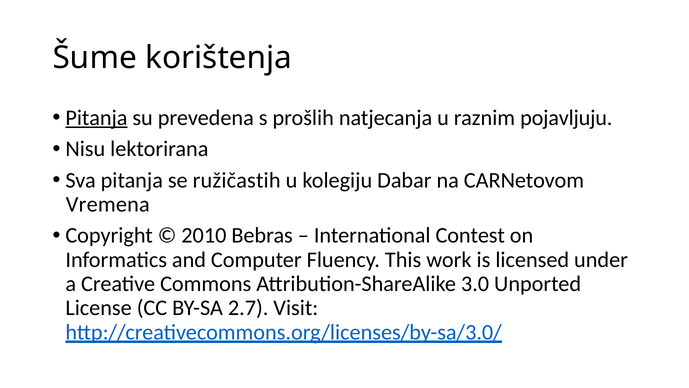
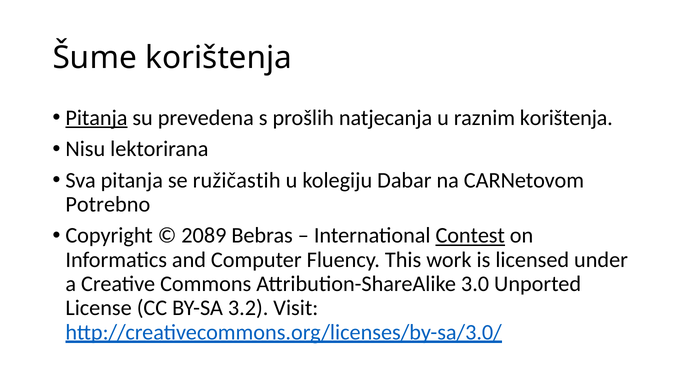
raznim pojavljuju: pojavljuju -> korištenja (566, 118)
Vremena: Vremena -> Potrebno (108, 204)
2010: 2010 -> 2089 (204, 235)
Contest underline: none -> present (470, 235)
2.7: 2.7 -> 3.2 (248, 308)
